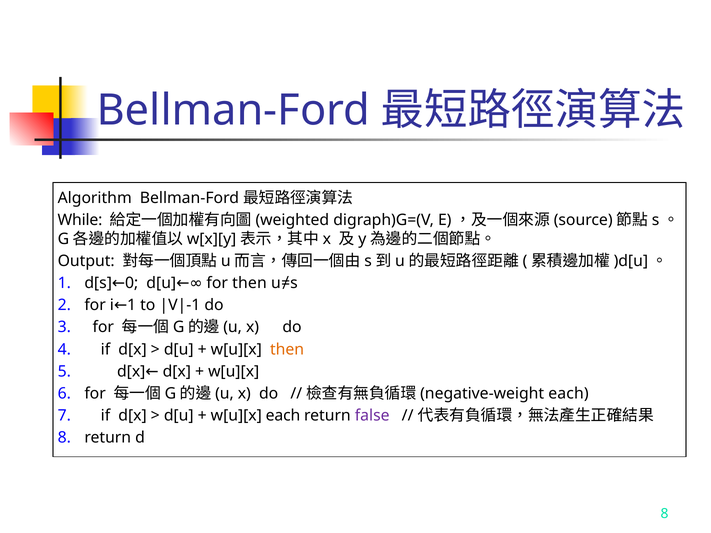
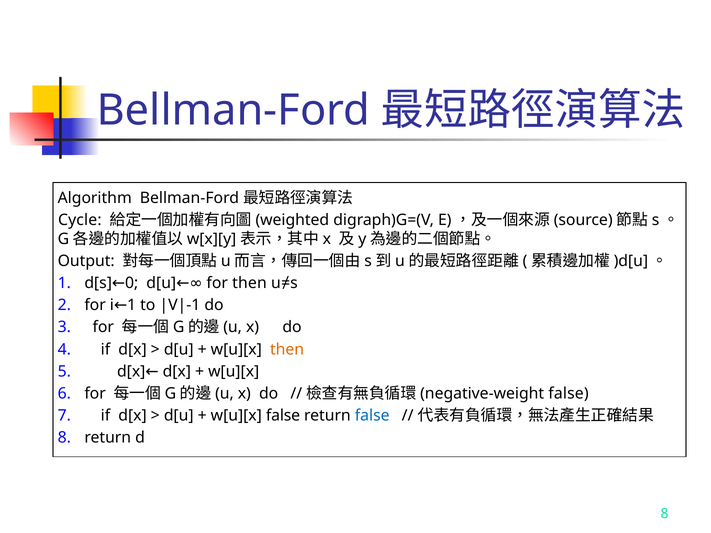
While: While -> Cycle (80, 220)
each: each -> false (568, 394)
w[u][x each: each -> false (283, 416)
false colour: purple -> blue (372, 416)
